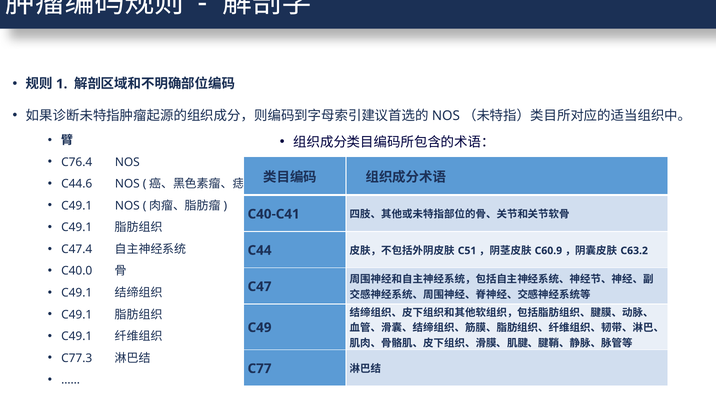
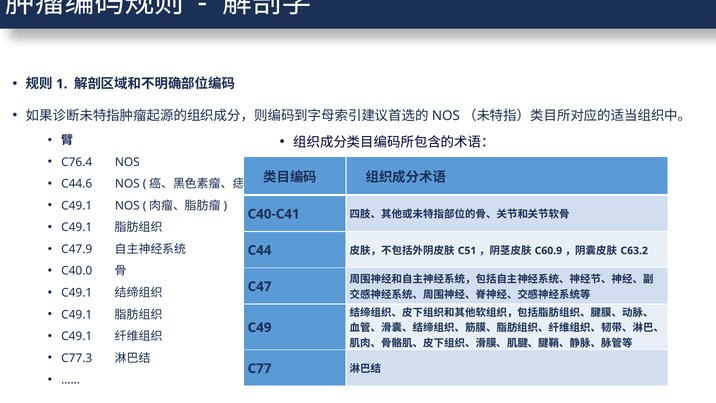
C47.4: C47.4 -> C47.9 (77, 249)
